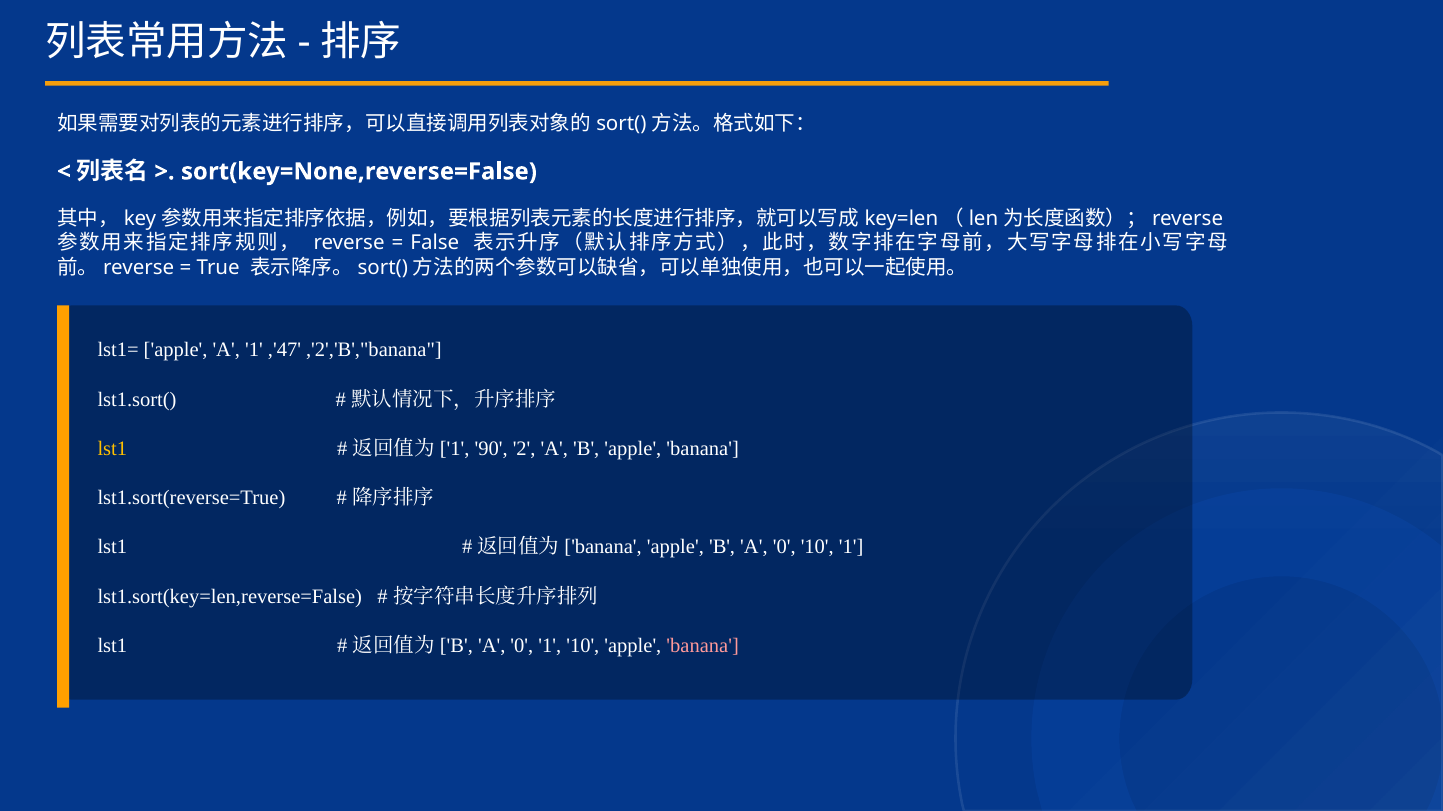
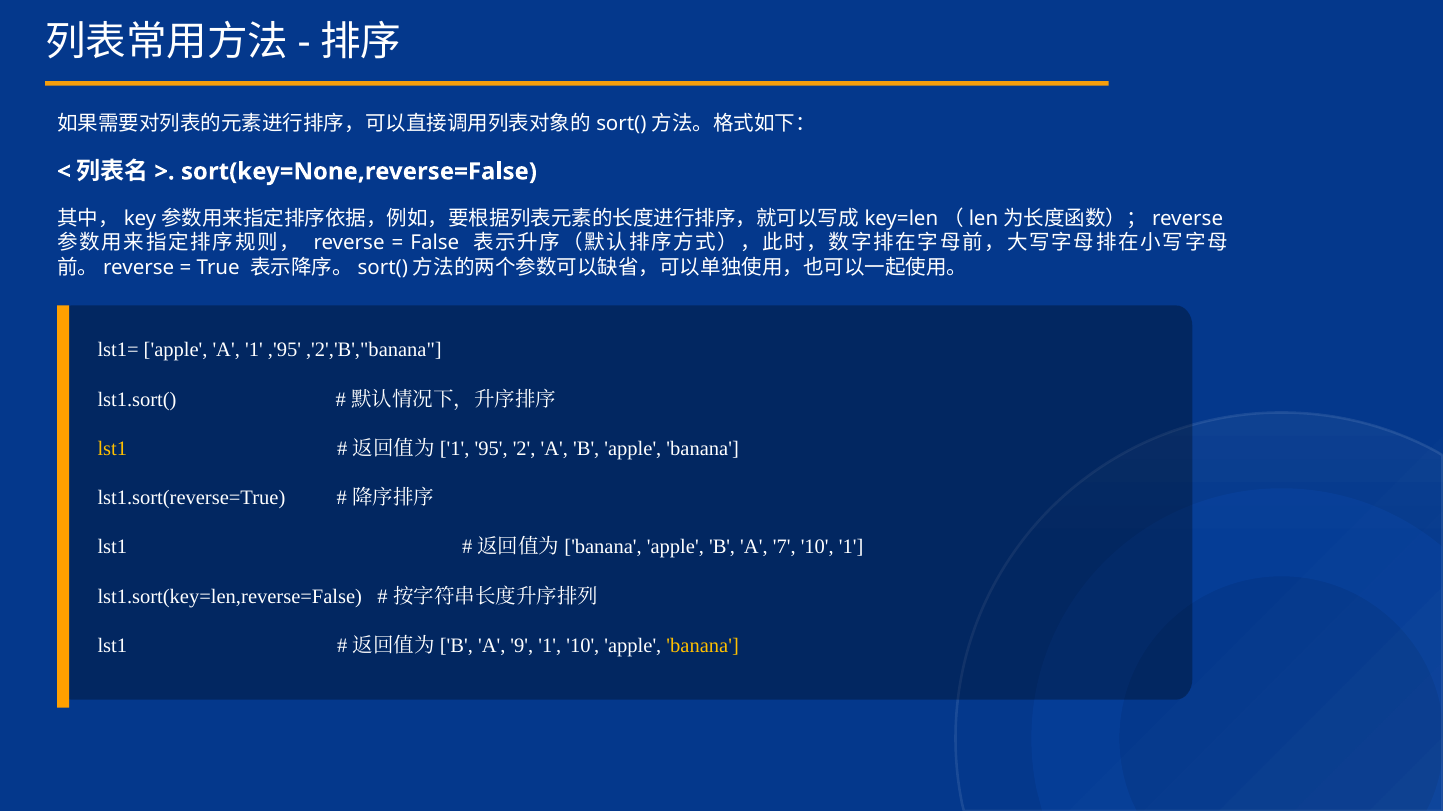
,'47: ,'47 -> ,'95 (284, 350)
90: 90 -> 95 (491, 449)
B A 0: 0 -> 7 (784, 547)
0: 0 -> 9 (522, 646)
banana colour: pink -> yellow (703, 646)
